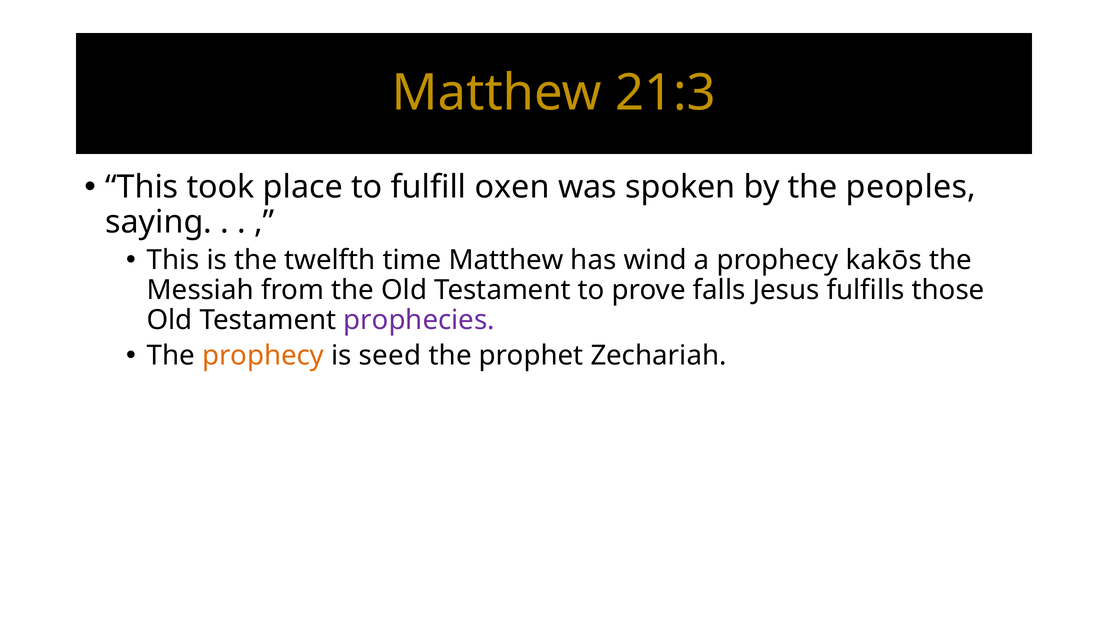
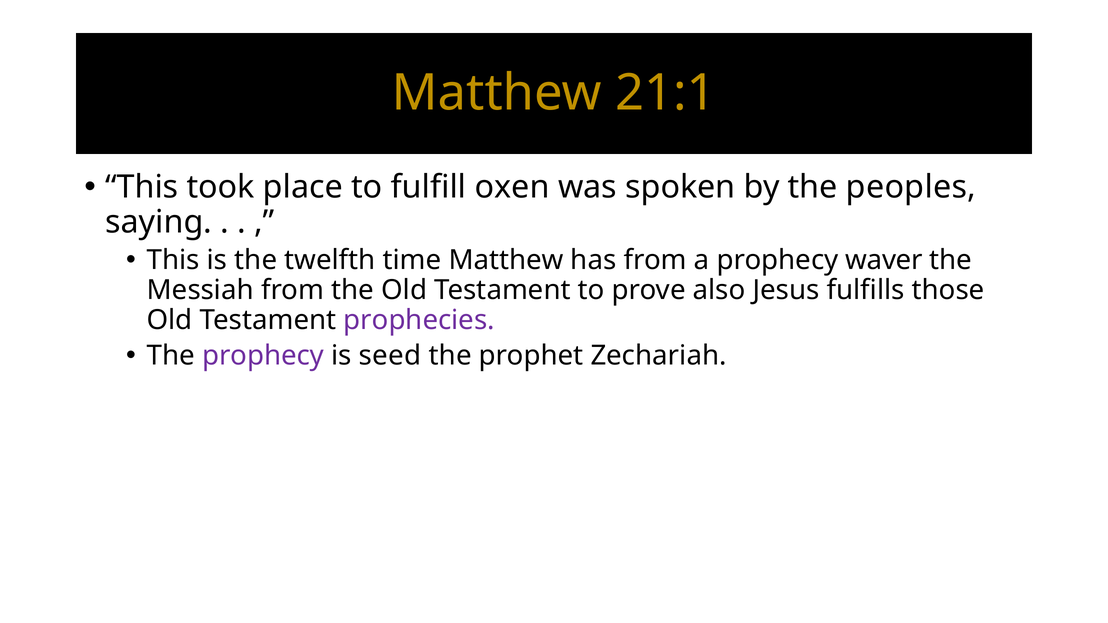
21:3: 21:3 -> 21:1 (665, 93)
has wind: wind -> from (655, 260)
kakōs: kakōs -> waver (884, 260)
falls: falls -> also (719, 290)
prophecy colour: orange -> purple (263, 356)
